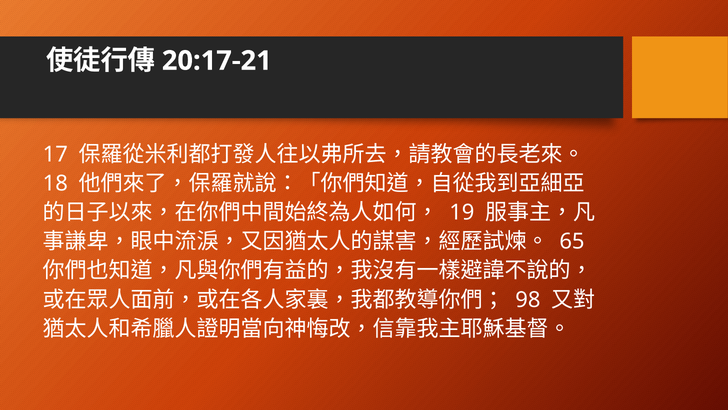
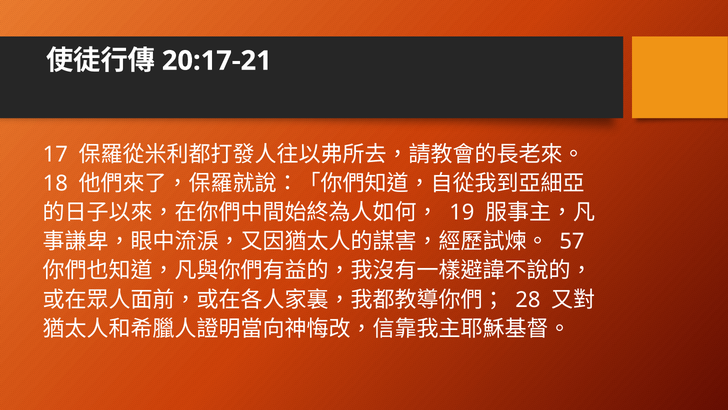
65: 65 -> 57 (572, 241)
98: 98 -> 28 (528, 299)
